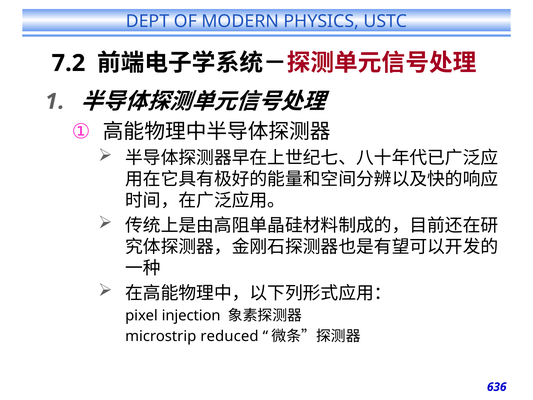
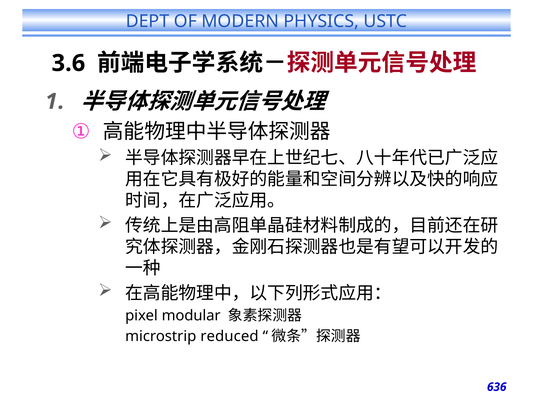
7.2: 7.2 -> 3.6 (68, 63)
injection: injection -> modular (191, 315)
